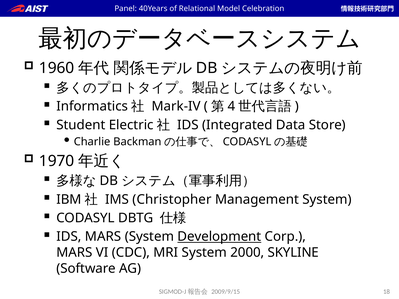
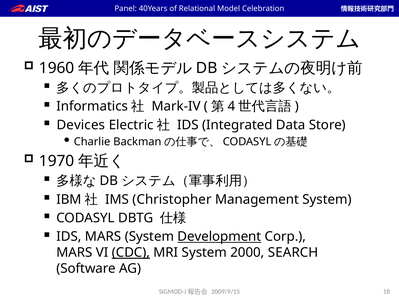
Student: Student -> Devices (81, 125)
CDC underline: none -> present (131, 253)
SKYLINE: SKYLINE -> SEARCH (293, 253)
